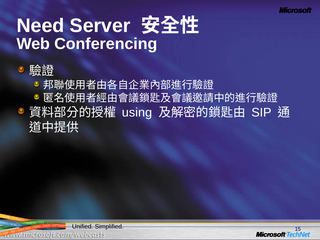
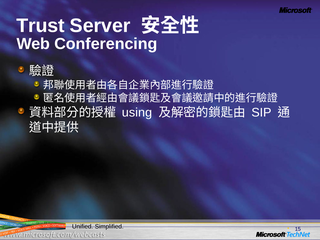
Need: Need -> Trust (41, 26)
